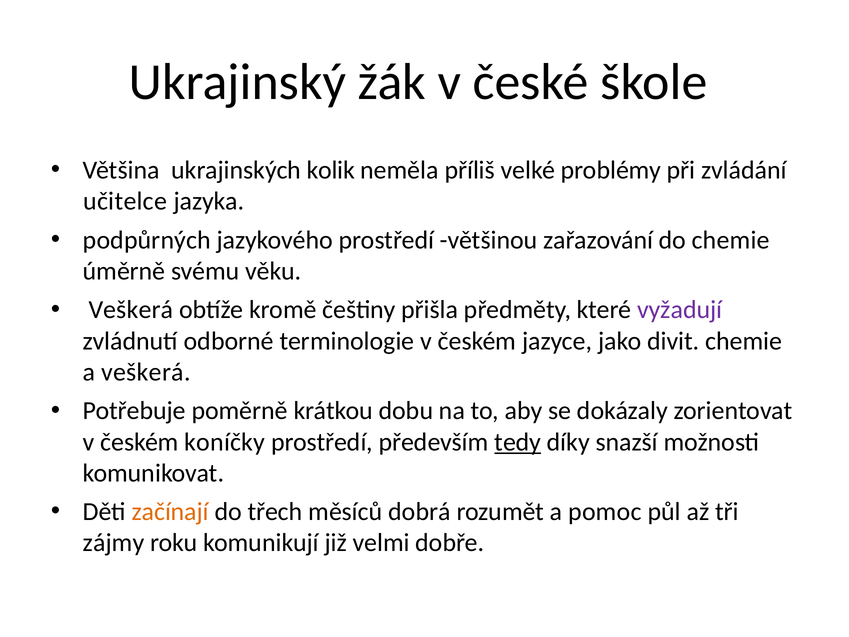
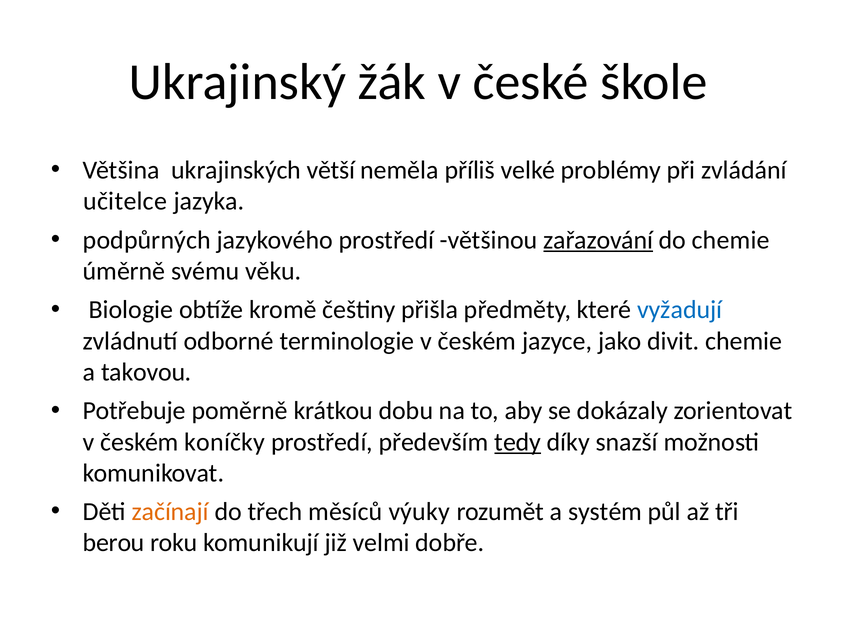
kolik: kolik -> větší (331, 170)
zařazování underline: none -> present (598, 240)
Veškerá: Veškerá -> Biologie (131, 310)
vyžadují colour: purple -> blue (680, 310)
a veškerá: veškerá -> takovou (146, 372)
dobrá: dobrá -> výuky (419, 512)
pomoc: pomoc -> systém (605, 512)
zájmy: zájmy -> berou (114, 543)
